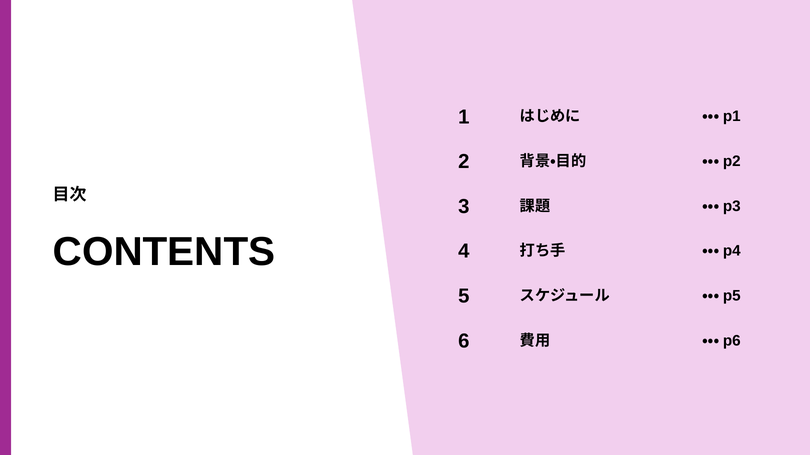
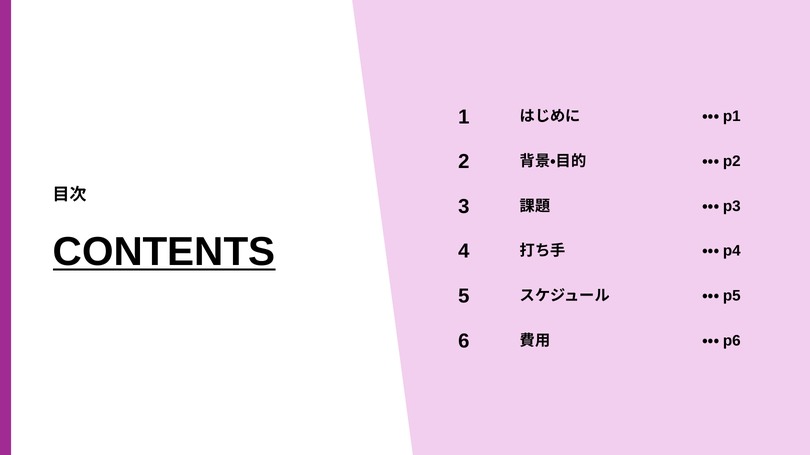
CONTENTS underline: none -> present (164, 252)
